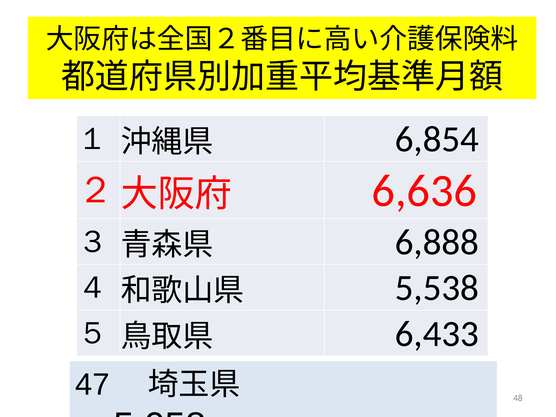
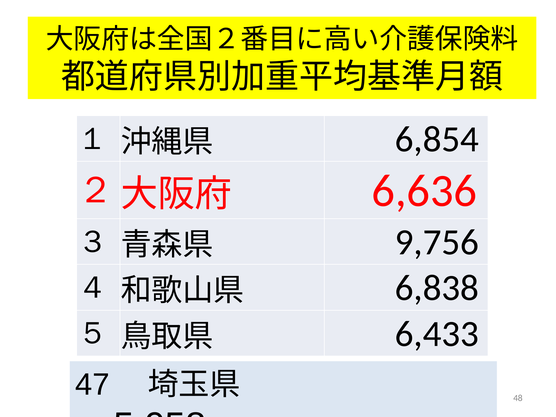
6,888: 6,888 -> 9,756 (437, 242)
5,538: 5,538 -> 6,838 (437, 288)
